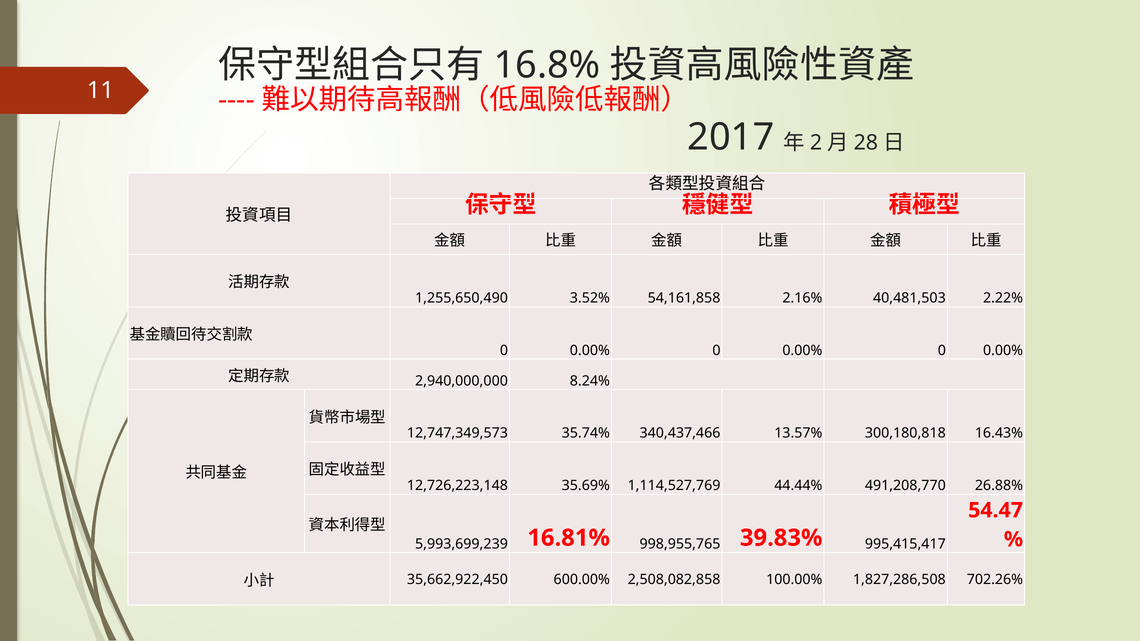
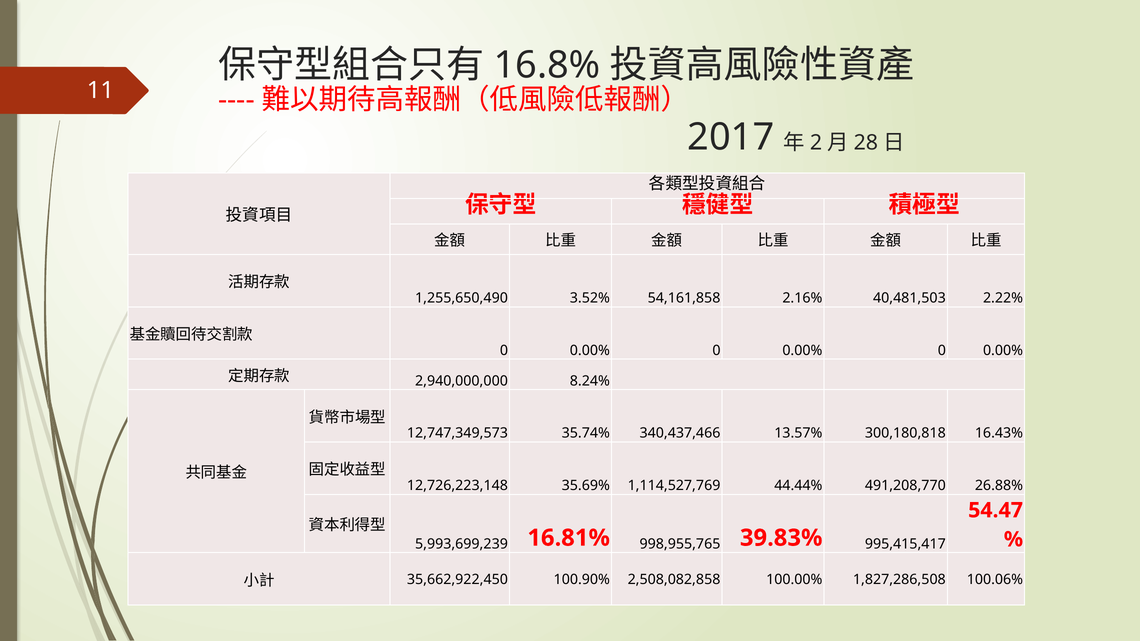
600.00%: 600.00% -> 100.90% (582, 580)
702.26%: 702.26% -> 100.06% (995, 580)
